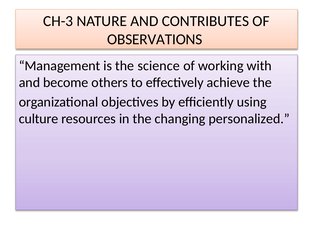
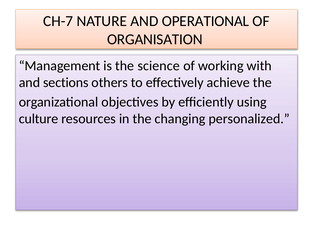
CH-3: CH-3 -> CH-7 (58, 21)
CONTRIBUTES: CONTRIBUTES -> OPERATIONAL (205, 21)
OBSERVATIONS: OBSERVATIONS -> ORGANISATION (155, 39)
become: become -> sections (66, 82)
